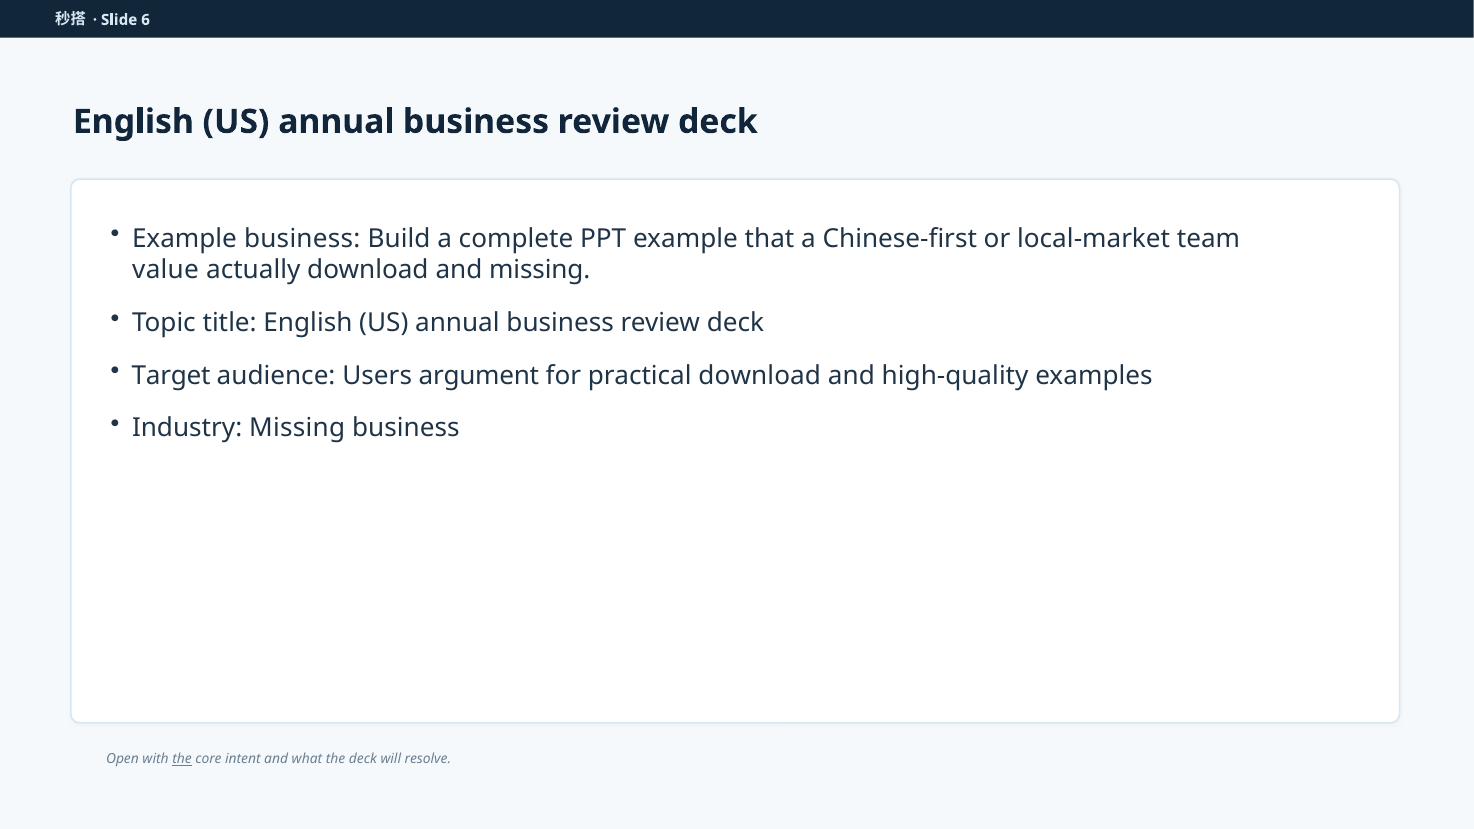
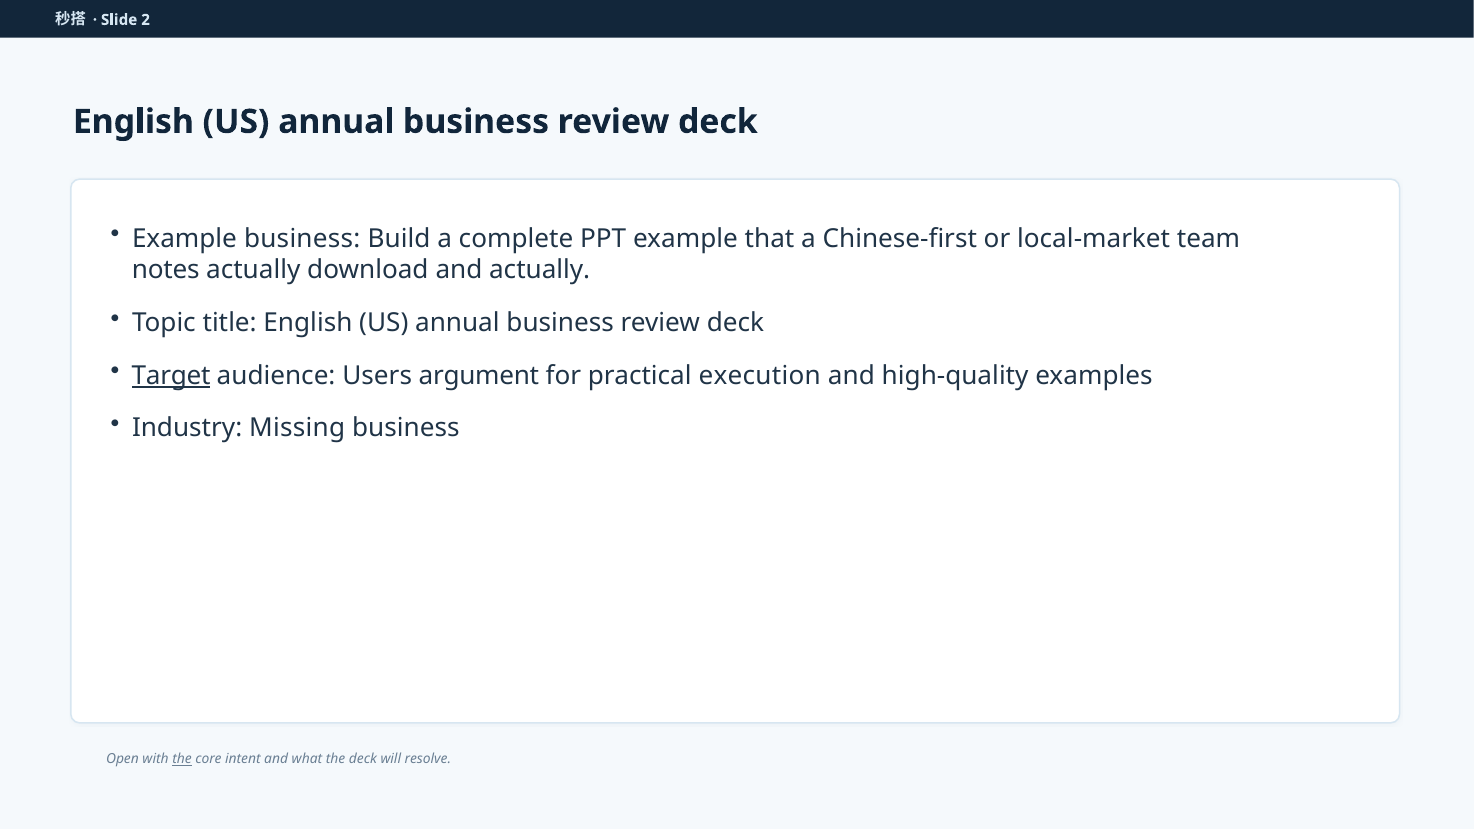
6: 6 -> 2 (146, 20)
value: value -> notes (166, 270)
and missing: missing -> actually (540, 270)
Target underline: none -> present (171, 376)
practical download: download -> execution (760, 376)
